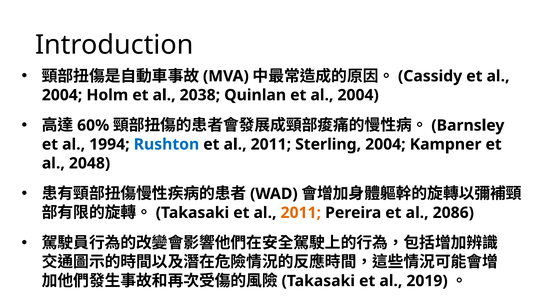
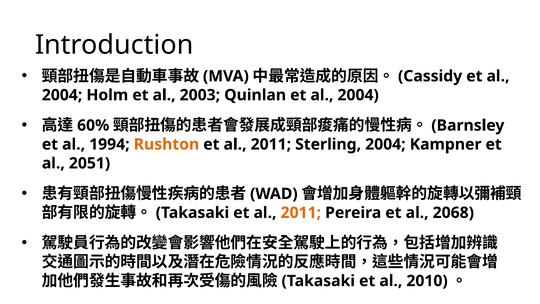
2038: 2038 -> 2003 (200, 95)
Rushton colour: blue -> orange (166, 144)
2048: 2048 -> 2051 (90, 163)
2086: 2086 -> 2068 (453, 213)
2019: 2019 -> 2010 (427, 281)
